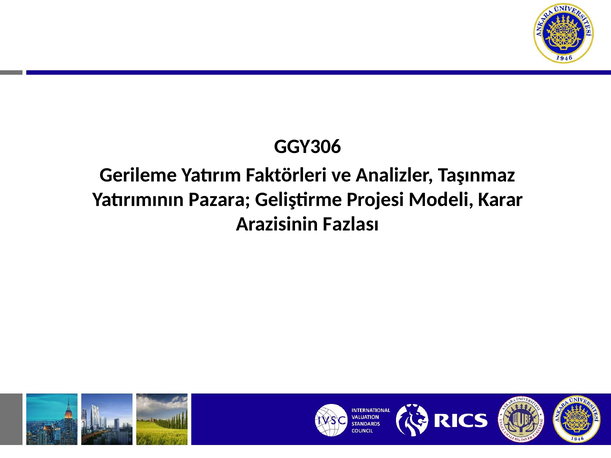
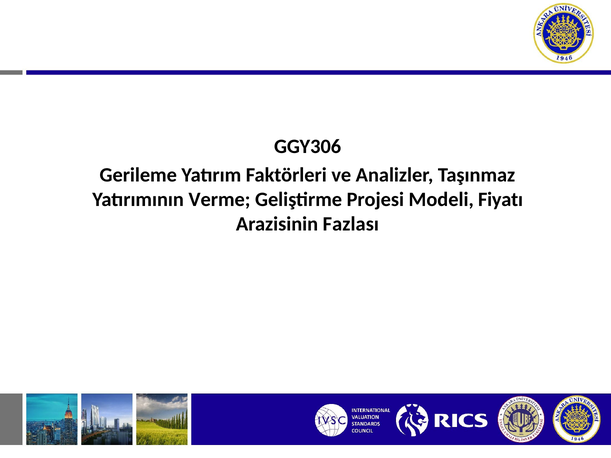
Pazara: Pazara -> Verme (219, 200)
Karar: Karar -> Fiyatı (501, 200)
